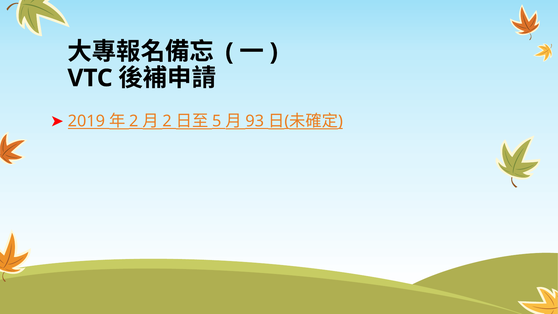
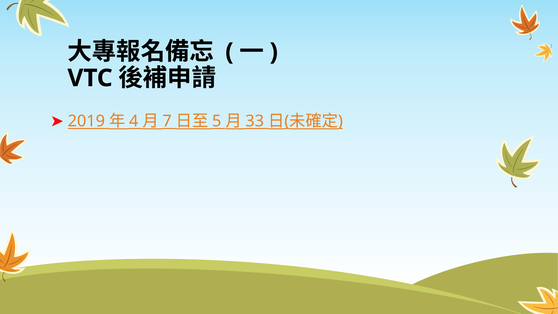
2: 2 -> 4 (134, 121)
2: 2 -> 7 (167, 121)
93: 93 -> 33 (255, 121)
